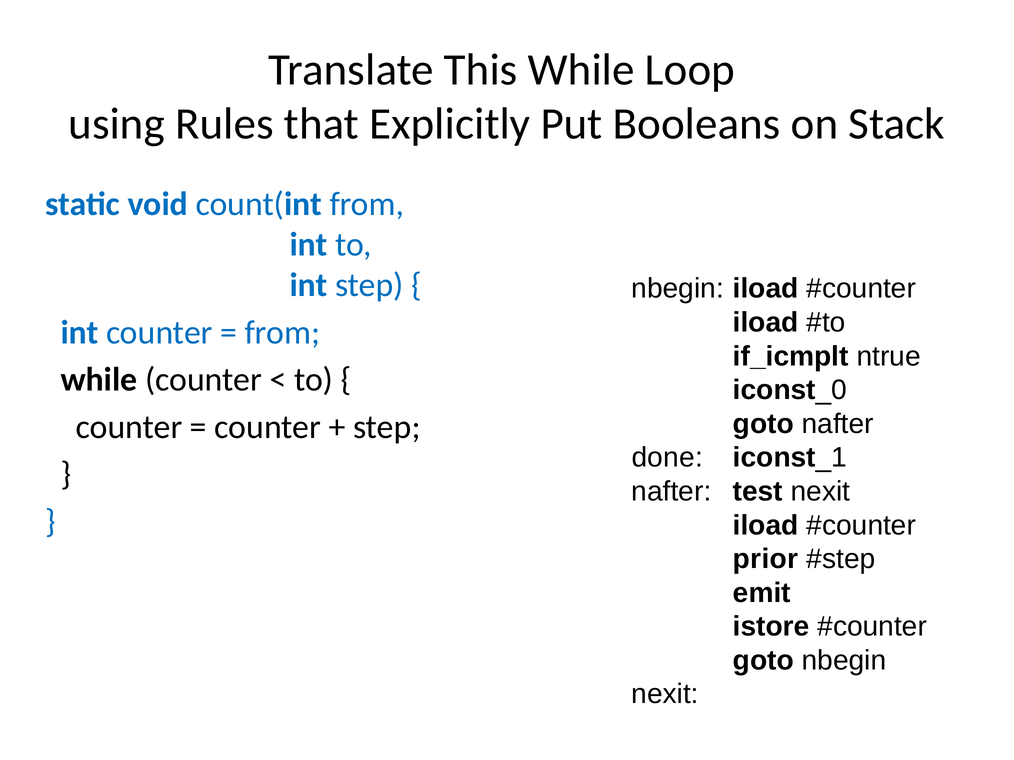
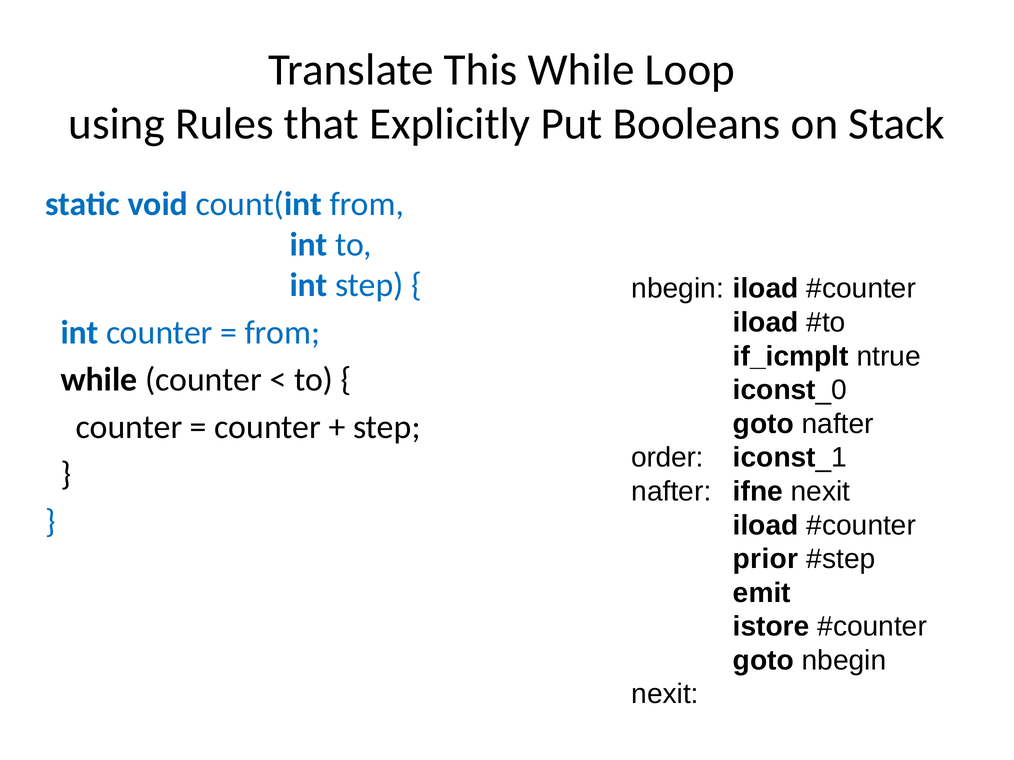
done: done -> order (668, 458)
test: test -> ifne (758, 492)
